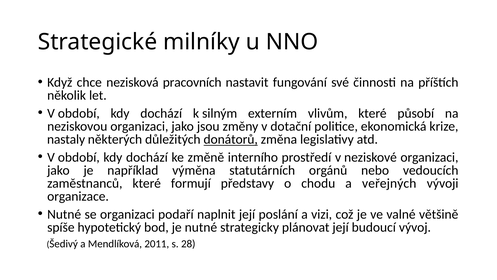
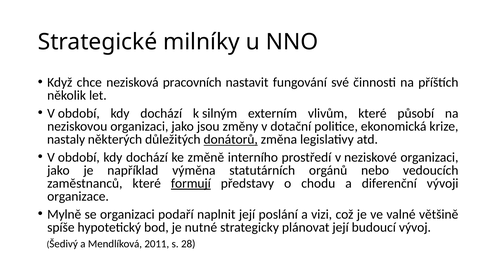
formují underline: none -> present (191, 183)
veřejných: veřejných -> diferenční (389, 183)
Nutné: Nutné -> Mylně (64, 214)
